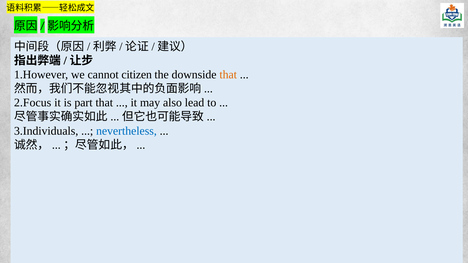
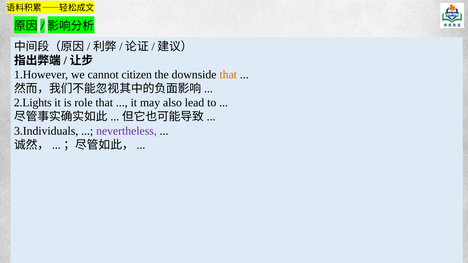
2.Focus: 2.Focus -> 2.Lights (33, 103)
part: part -> role (84, 103)
nevertheless colour: blue -> purple (126, 131)
